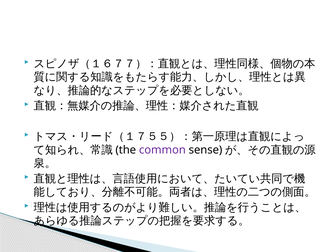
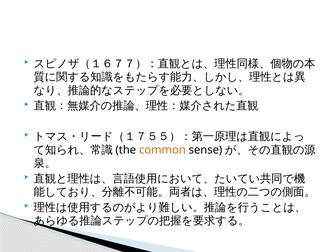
common colour: purple -> orange (162, 150)
